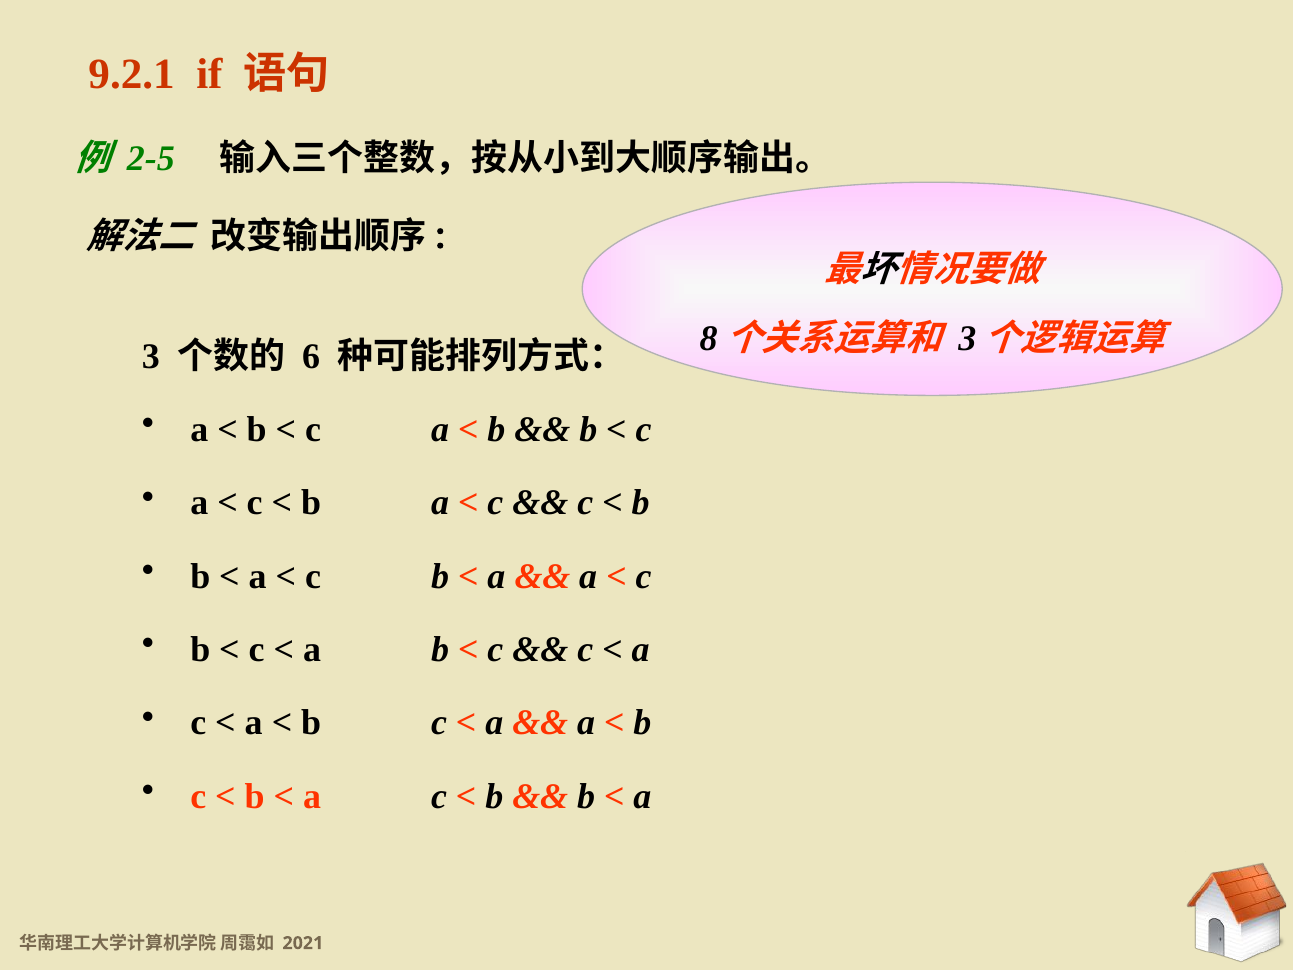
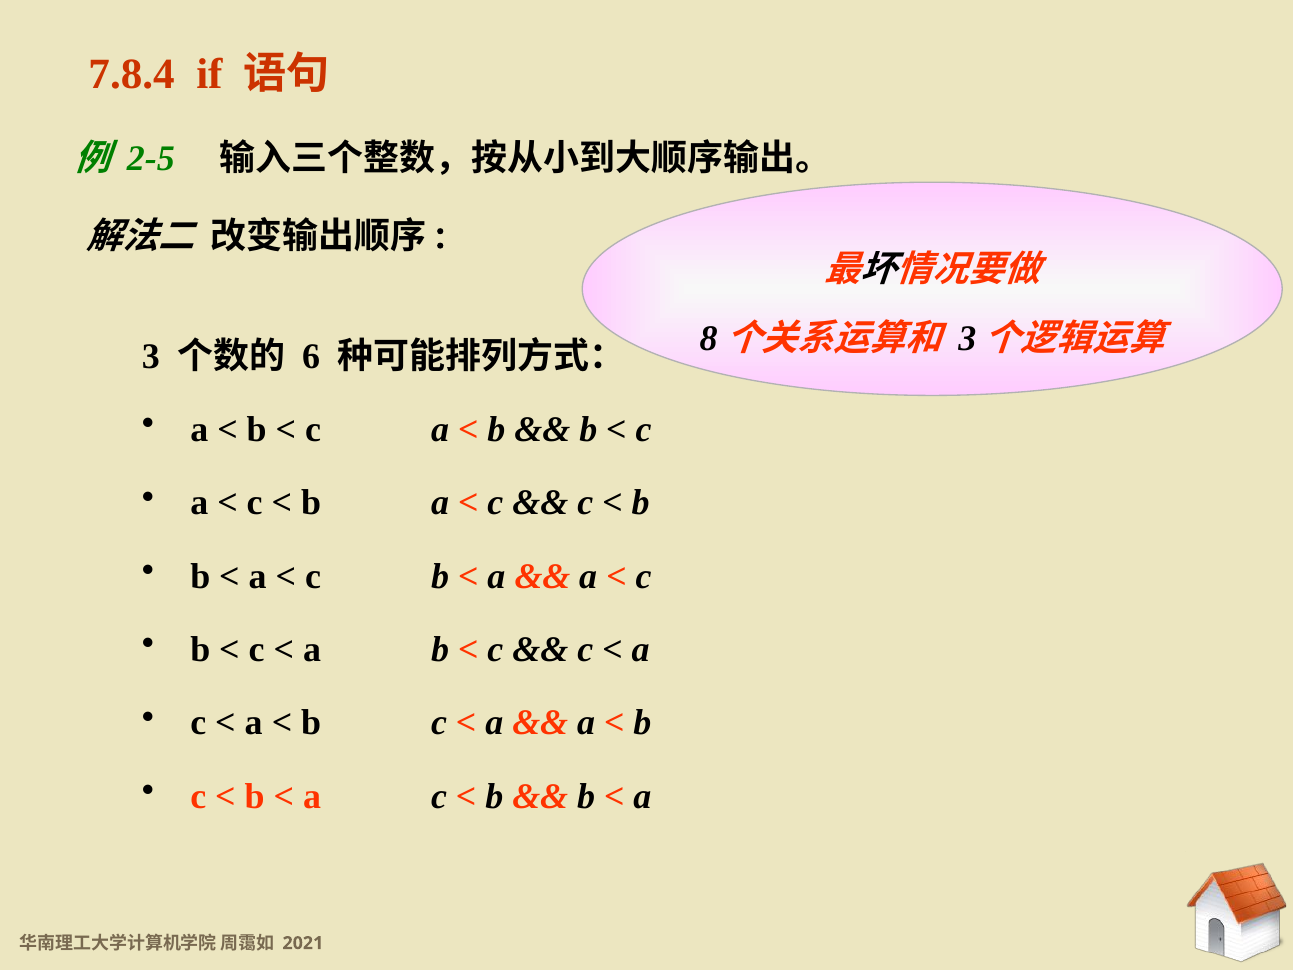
9.2.1: 9.2.1 -> 7.8.4 (132, 75)
